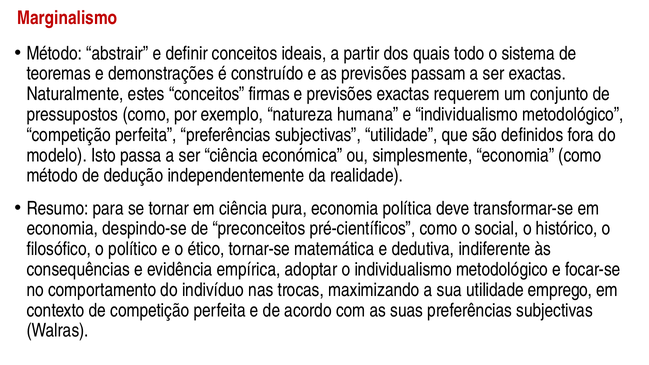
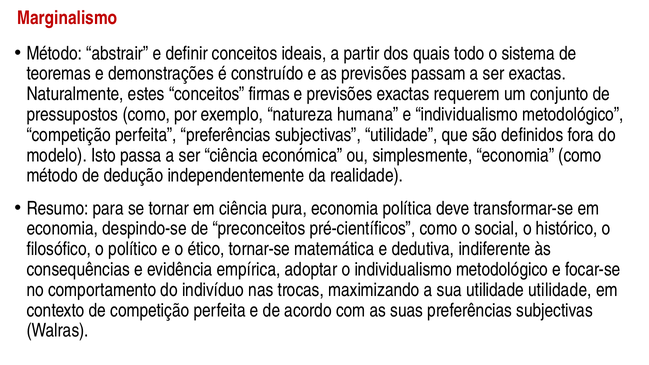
utilidade emprego: emprego -> utilidade (560, 290)
